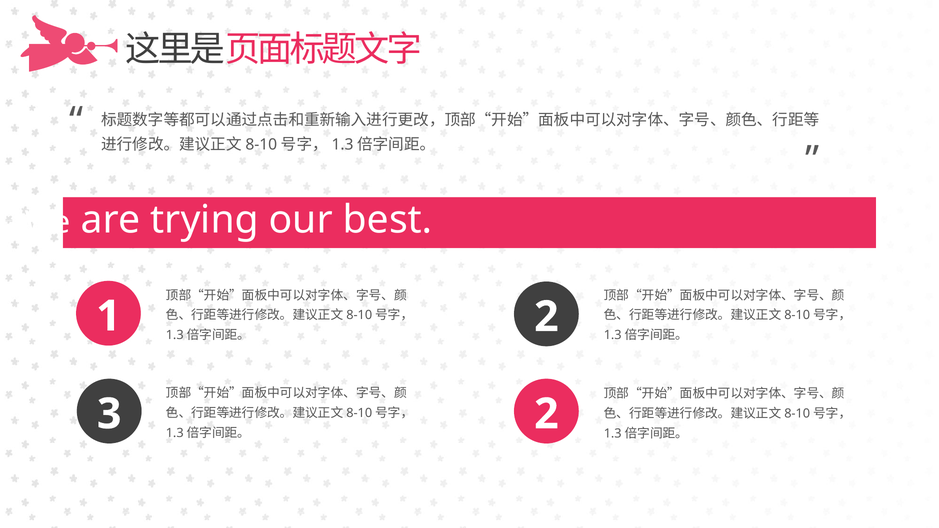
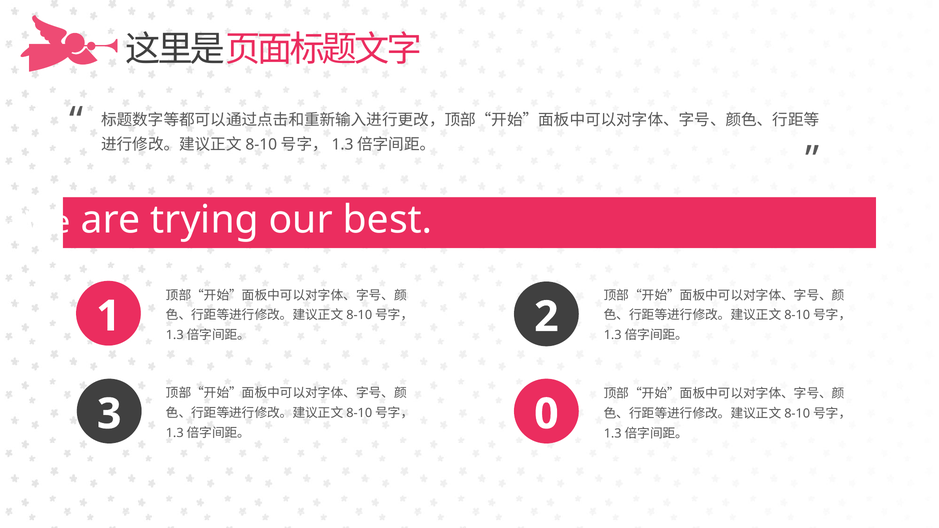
3 2: 2 -> 0 (546, 414)
